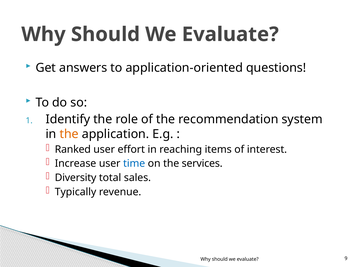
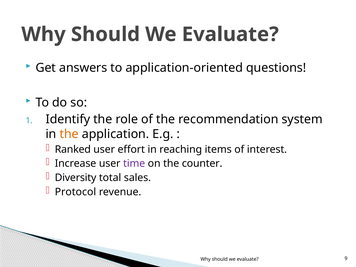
time colour: blue -> purple (134, 164)
services: services -> counter (202, 164)
Typically: Typically -> Protocol (75, 192)
